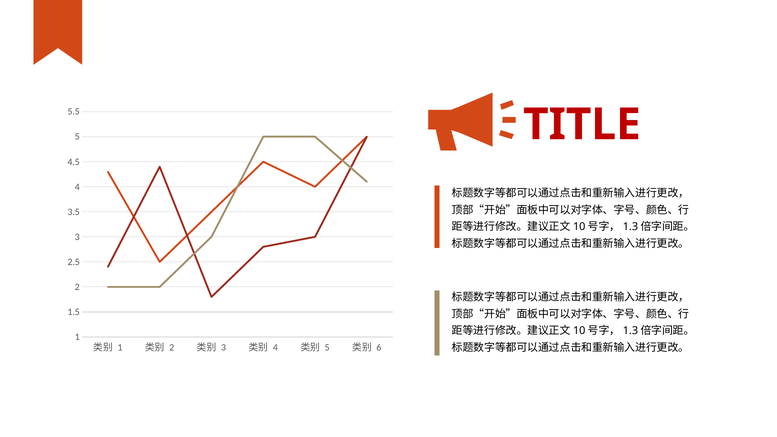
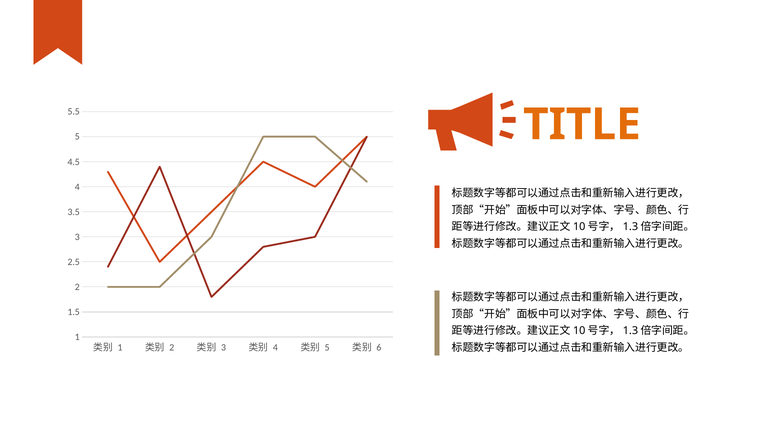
TITLE colour: red -> orange (582, 125)
